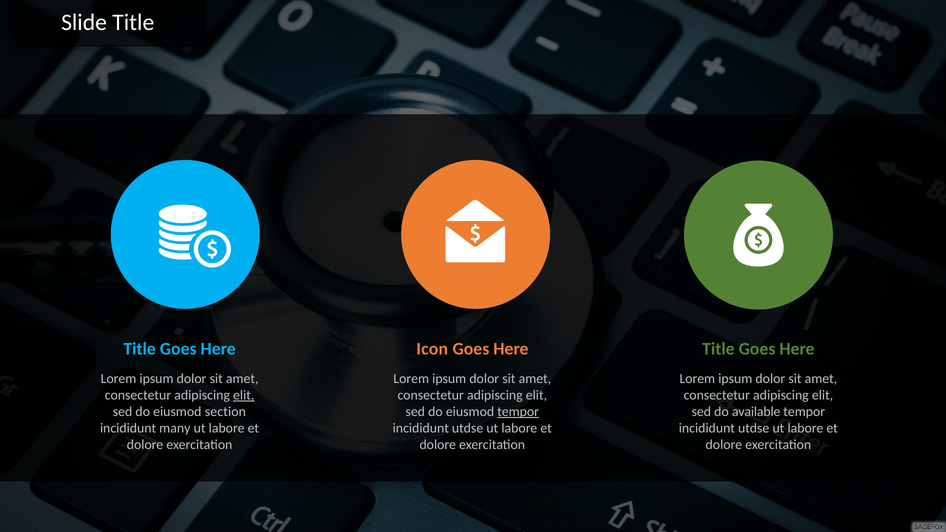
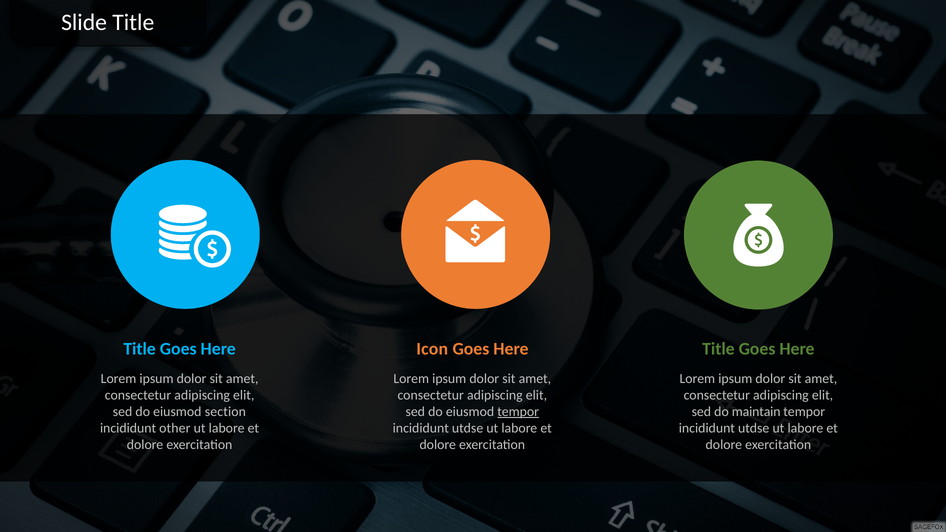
elit underline: present -> none (244, 395)
available: available -> maintain (756, 412)
many: many -> other (175, 428)
